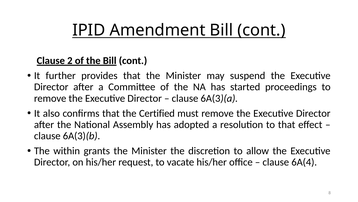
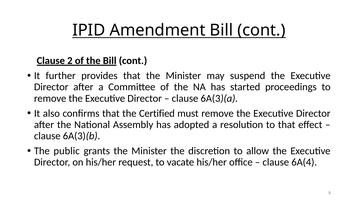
within: within -> public (67, 151)
